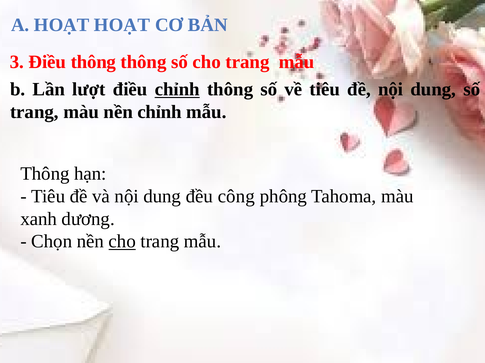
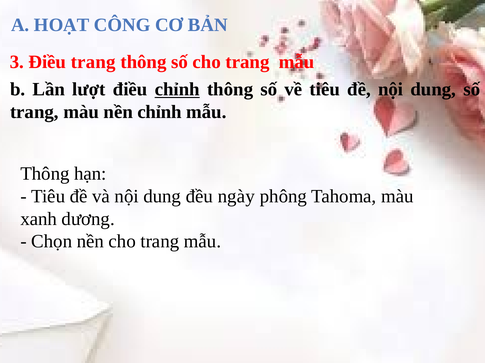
HOẠT HOẠT: HOẠT -> CÔNG (122, 25)
Điều thông: thông -> trang (93, 62)
công: công -> ngày (236, 197)
cho underline: present -> none (122, 242)
